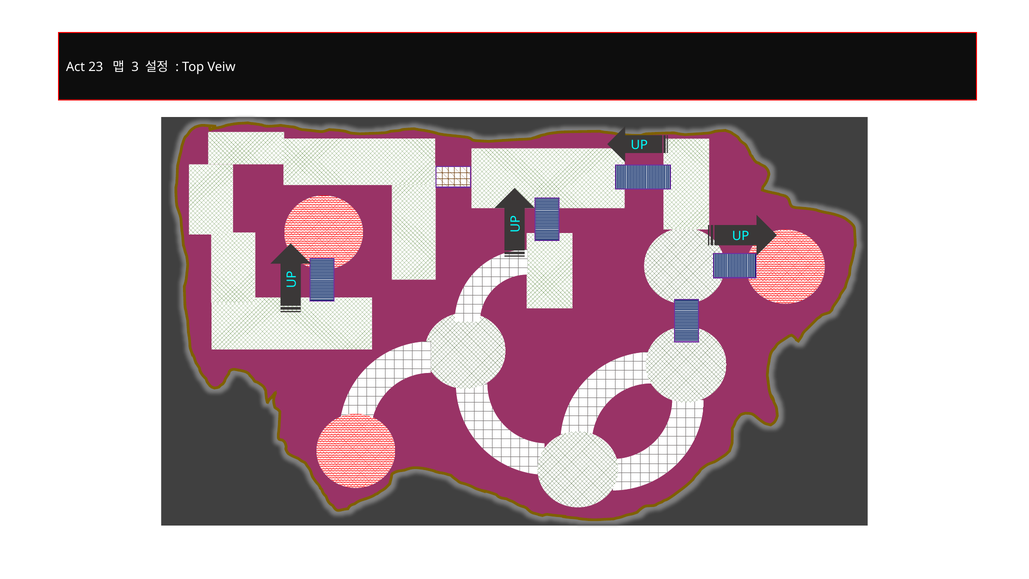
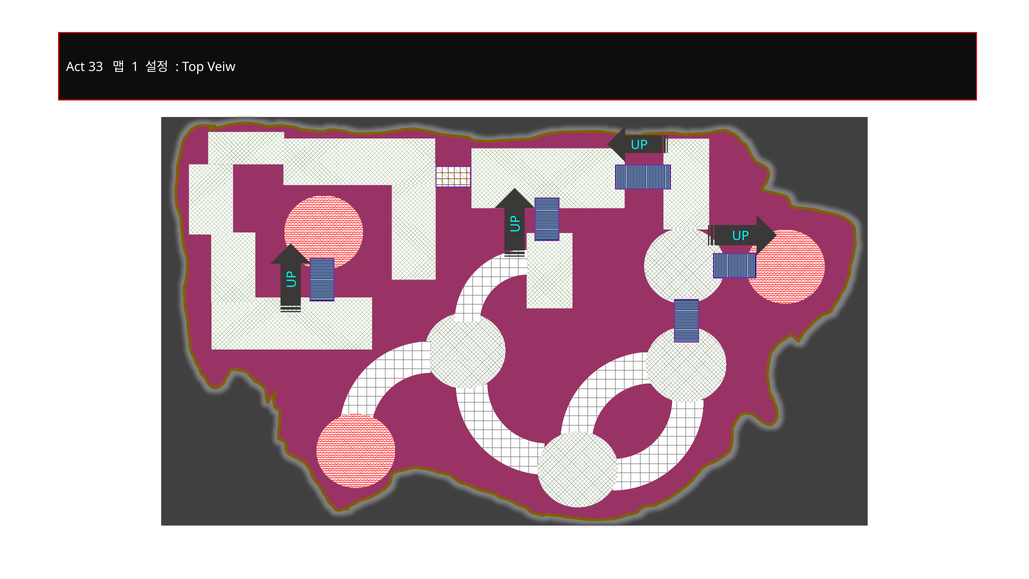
23: 23 -> 33 (96, 67)
3: 3 -> 1 (135, 67)
